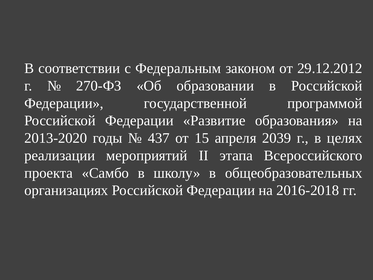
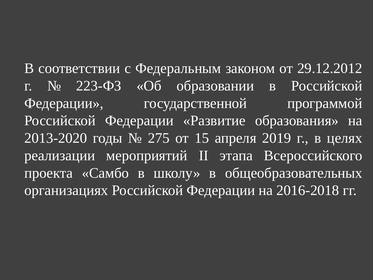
270-ФЗ: 270-ФЗ -> 223-ФЗ (99, 86)
437: 437 -> 275 (159, 138)
2039: 2039 -> 2019 (277, 138)
